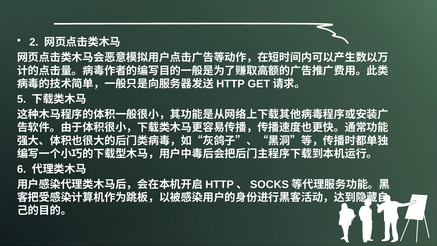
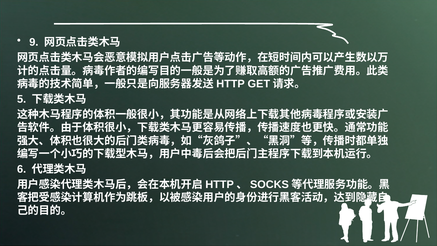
2: 2 -> 9 (34, 42)
